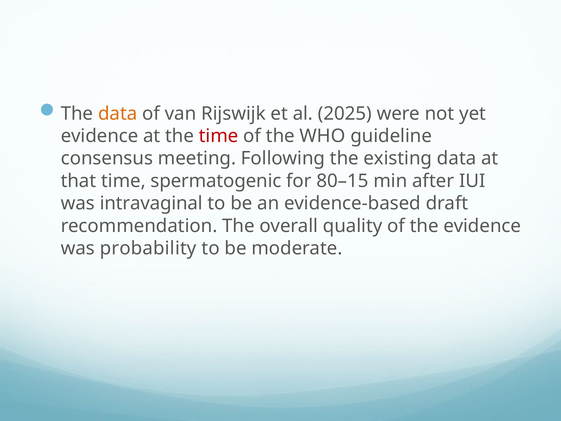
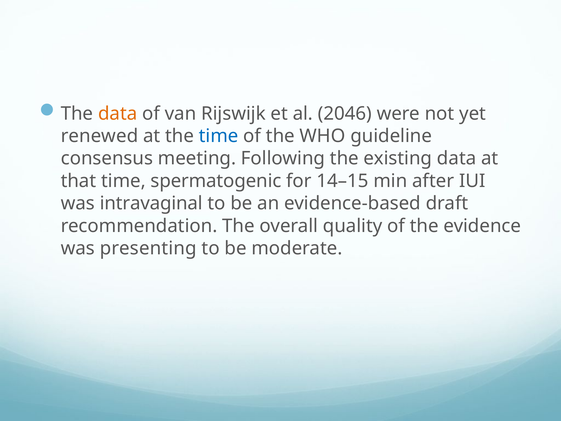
2025: 2025 -> 2046 (345, 114)
evidence: evidence -> renewed (99, 136)
time colour: red -> blue (219, 136)
80–15: 80–15 -> 14–15 (343, 181)
probability: probability -> presenting (148, 248)
